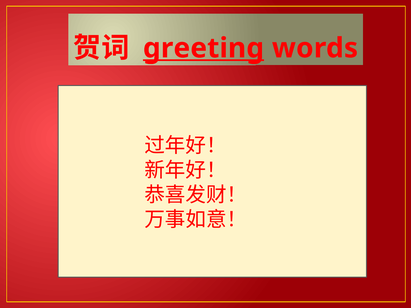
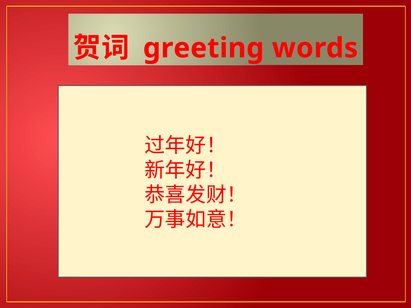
greeting underline: present -> none (203, 48)
